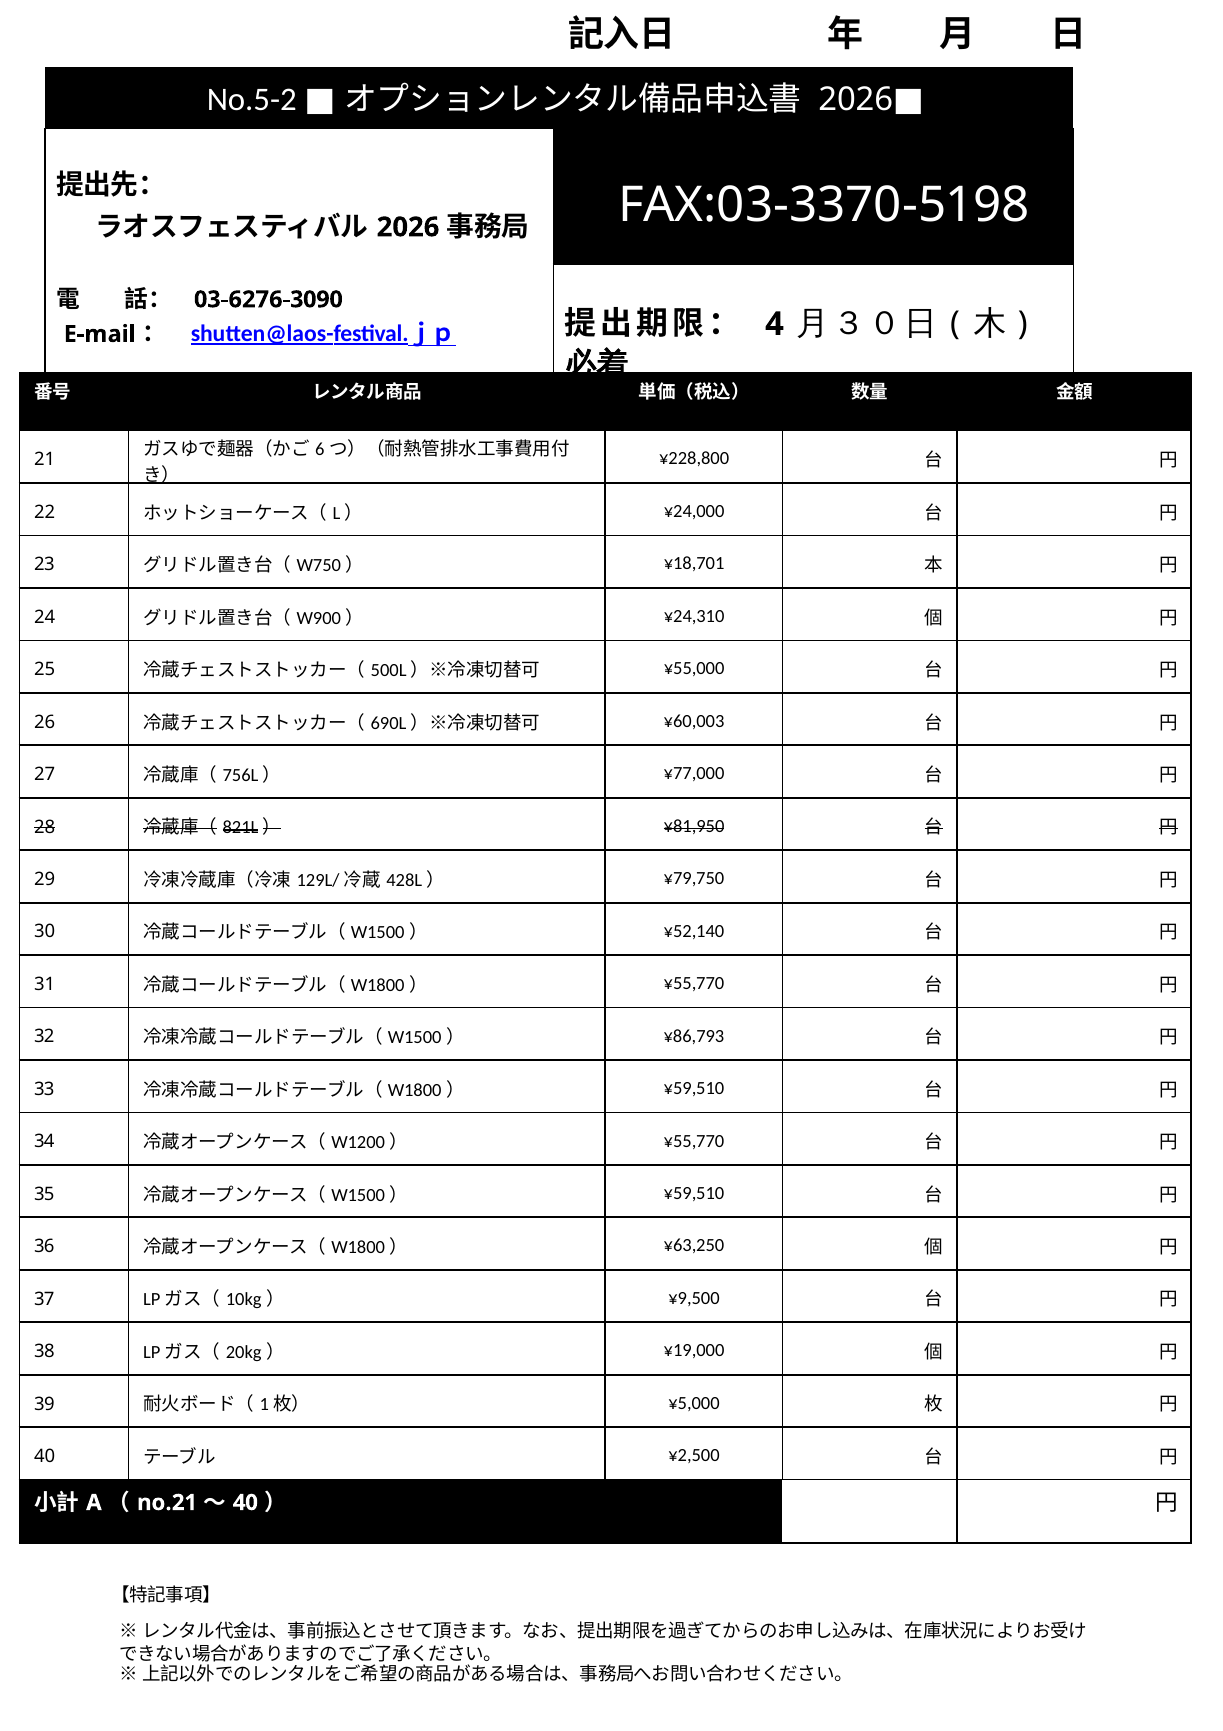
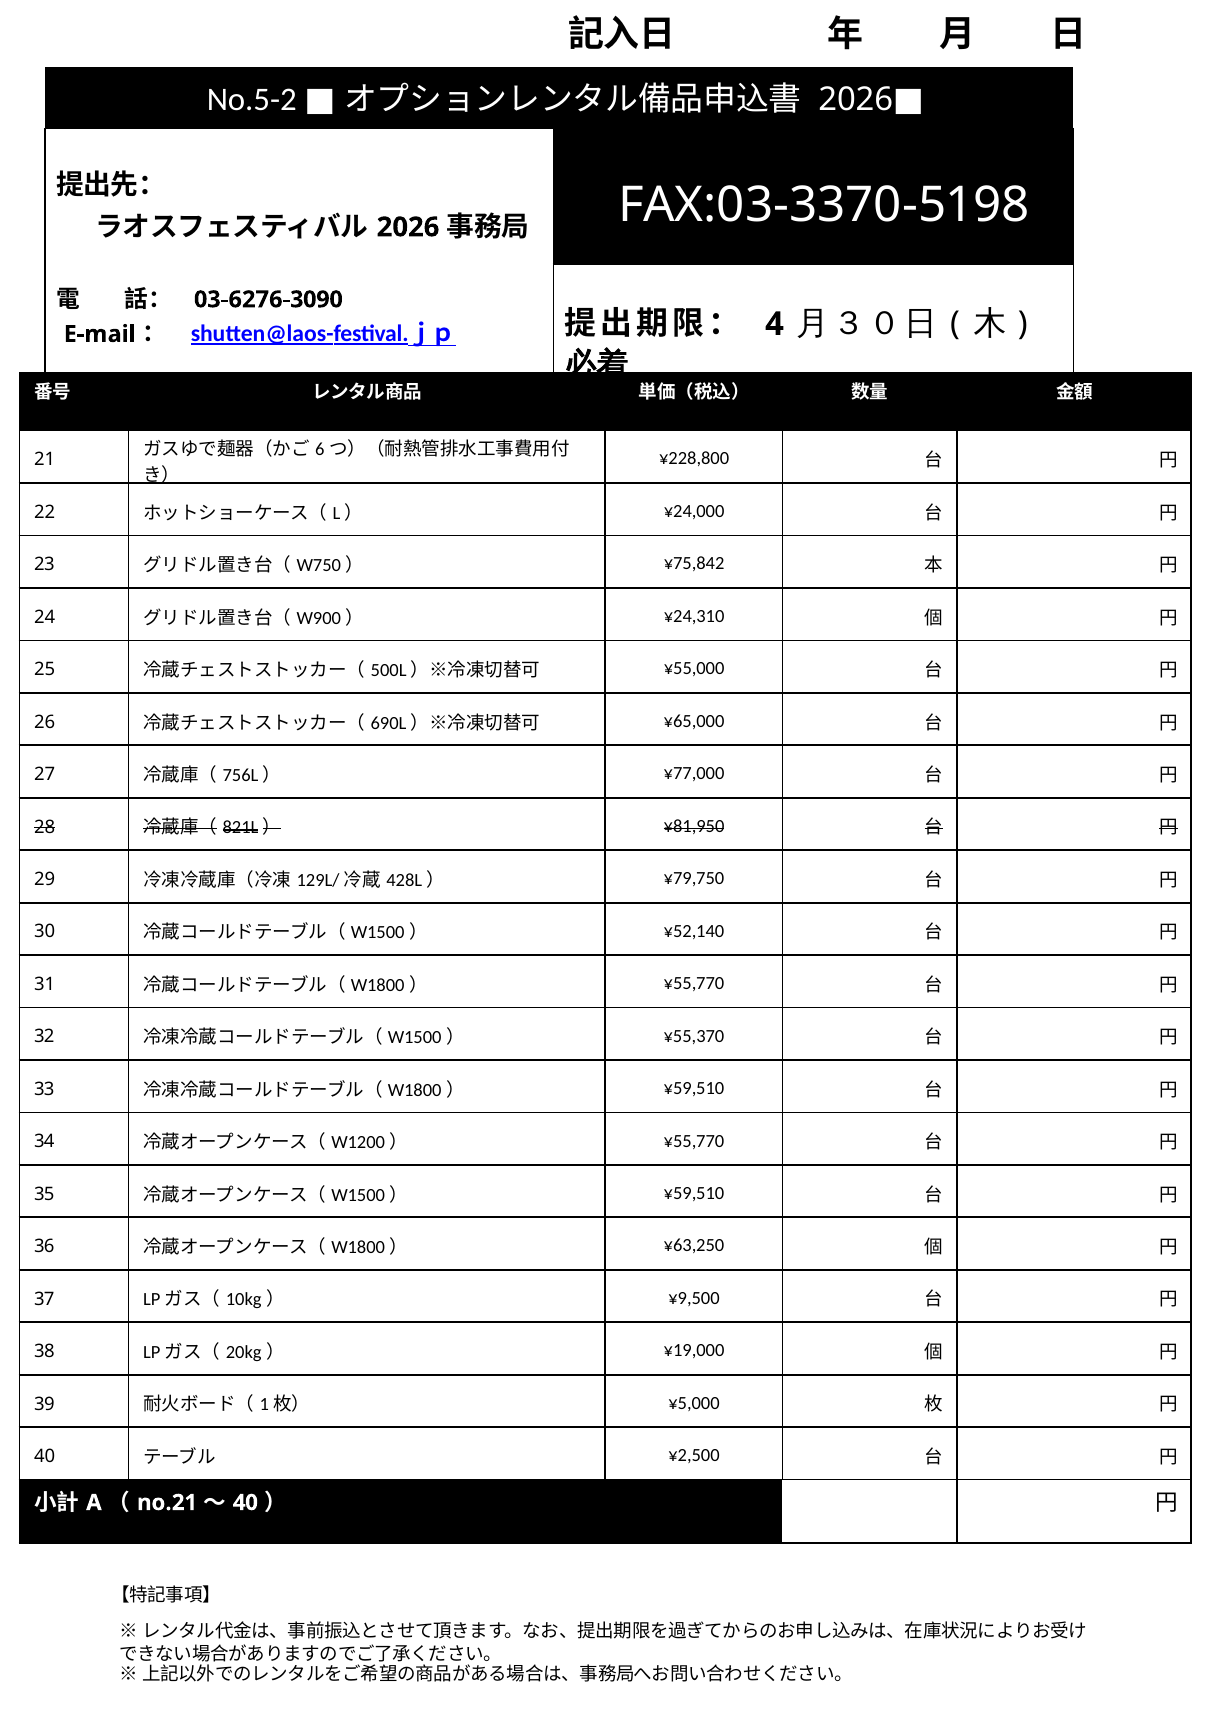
¥18,701: ¥18,701 -> ¥75,842 (694, 564)
¥60,003: ¥60,003 -> ¥65,000 (694, 721)
¥86,793: ¥86,793 -> ¥55,370 (694, 1036)
